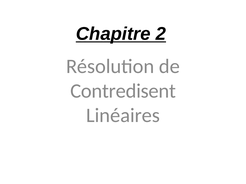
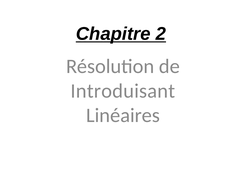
Contredisent: Contredisent -> Introduisant (123, 91)
